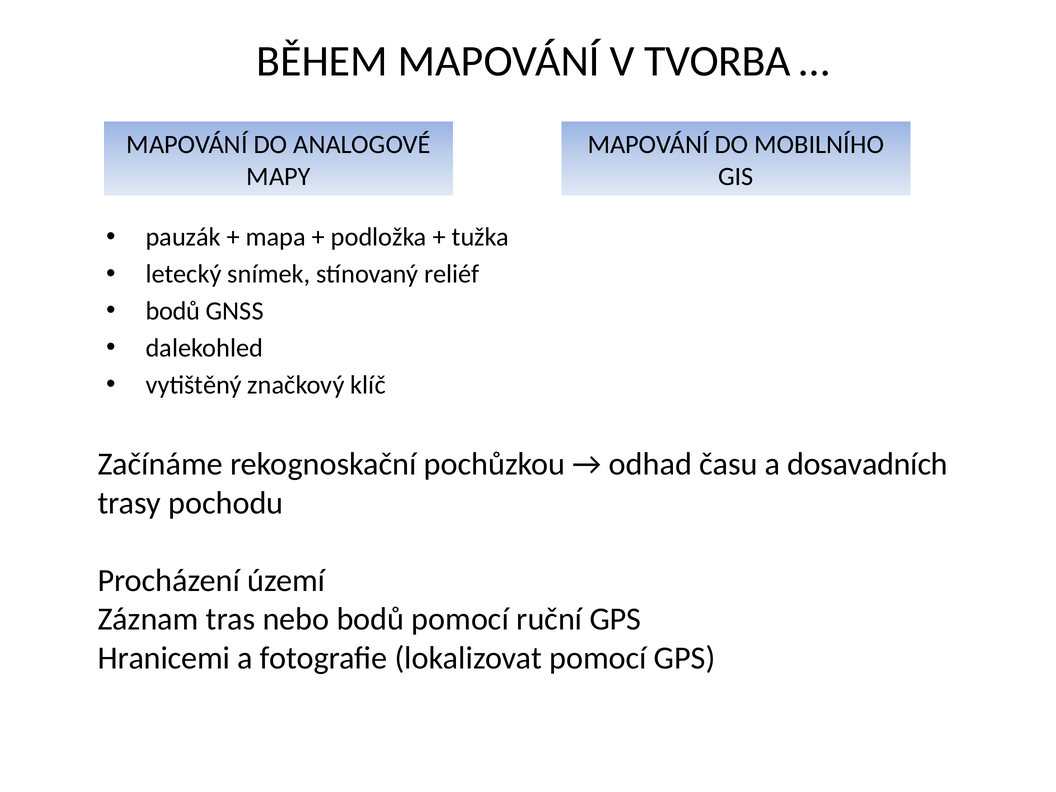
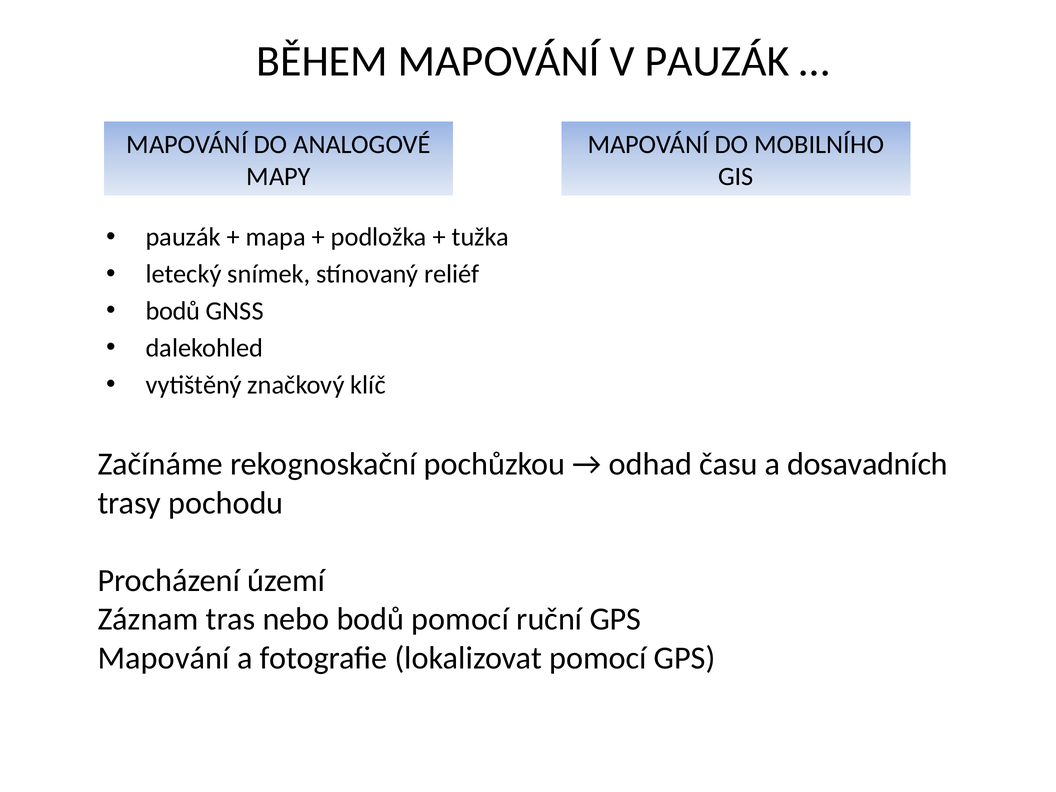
V TVORBA: TVORBA -> PAUZÁK (717, 61)
Hranicemi: Hranicemi -> Mapování (164, 658)
